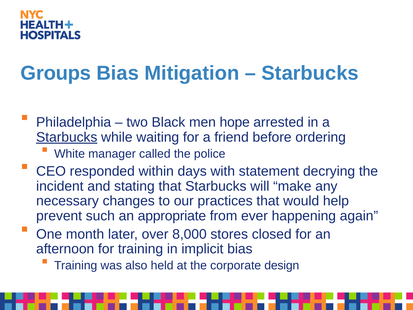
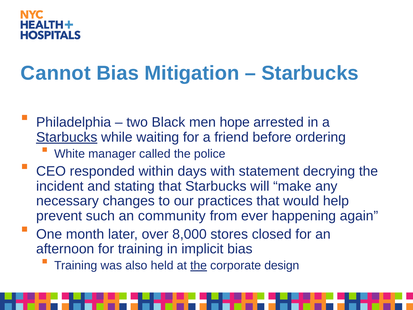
Groups: Groups -> Cannot (56, 73)
appropriate: appropriate -> community (172, 216)
the underline: none -> present (199, 265)
